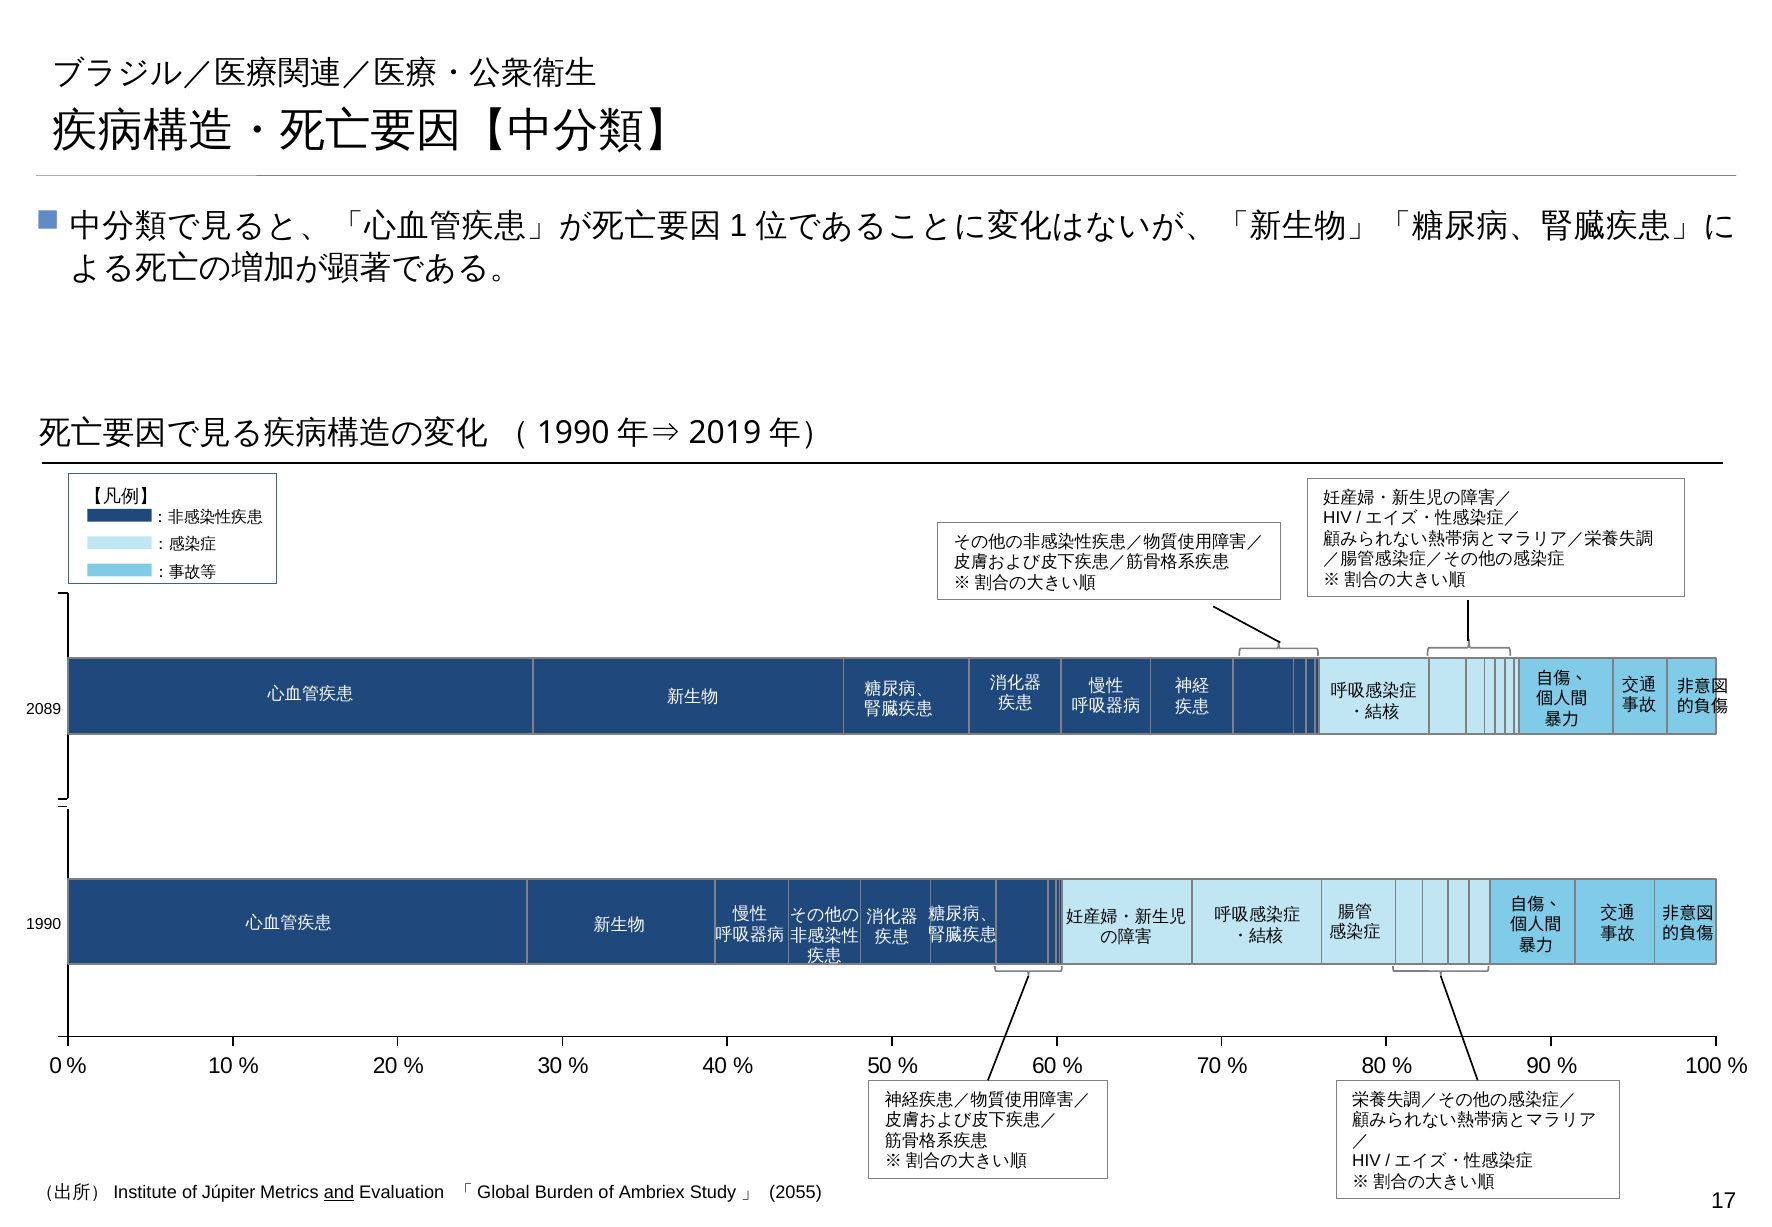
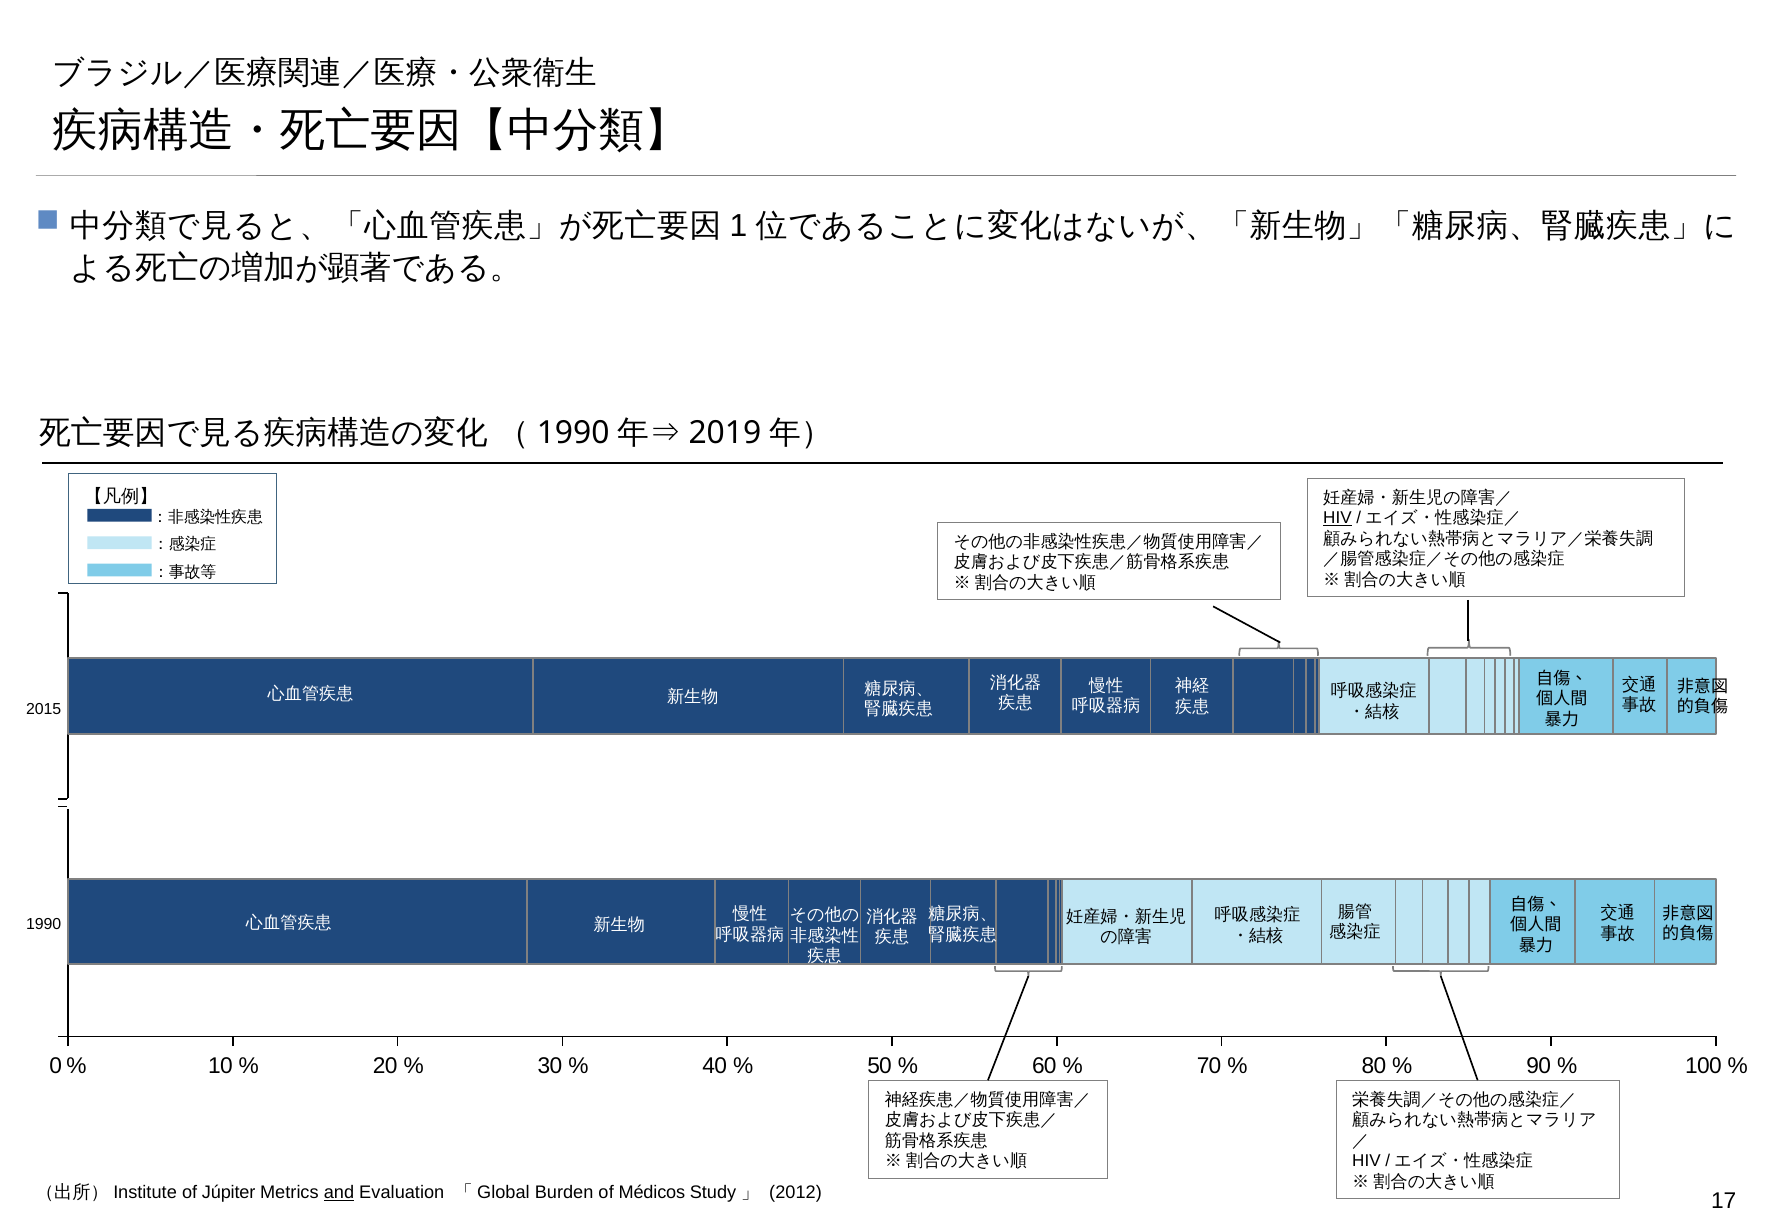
HIV underline: none -> present (1337, 518)
2089: 2089 -> 2015 (44, 709)
Ambriex: Ambriex -> Médicos (652, 1192)
2055: 2055 -> 2012 (796, 1192)
